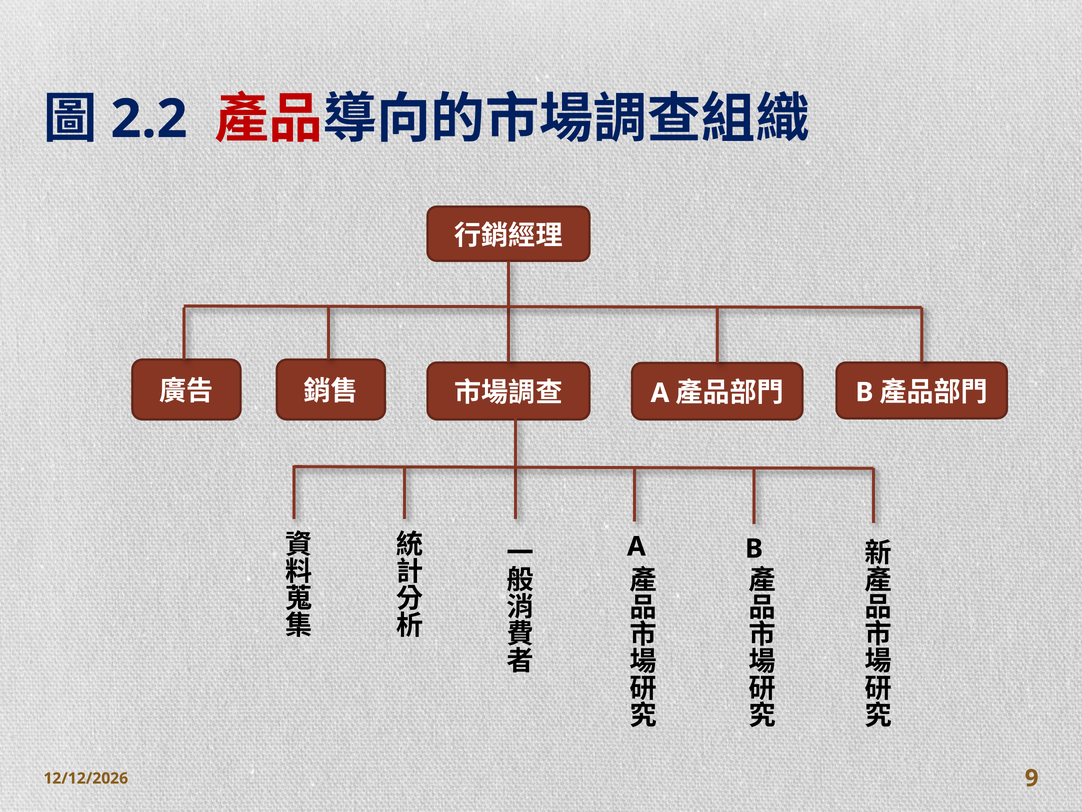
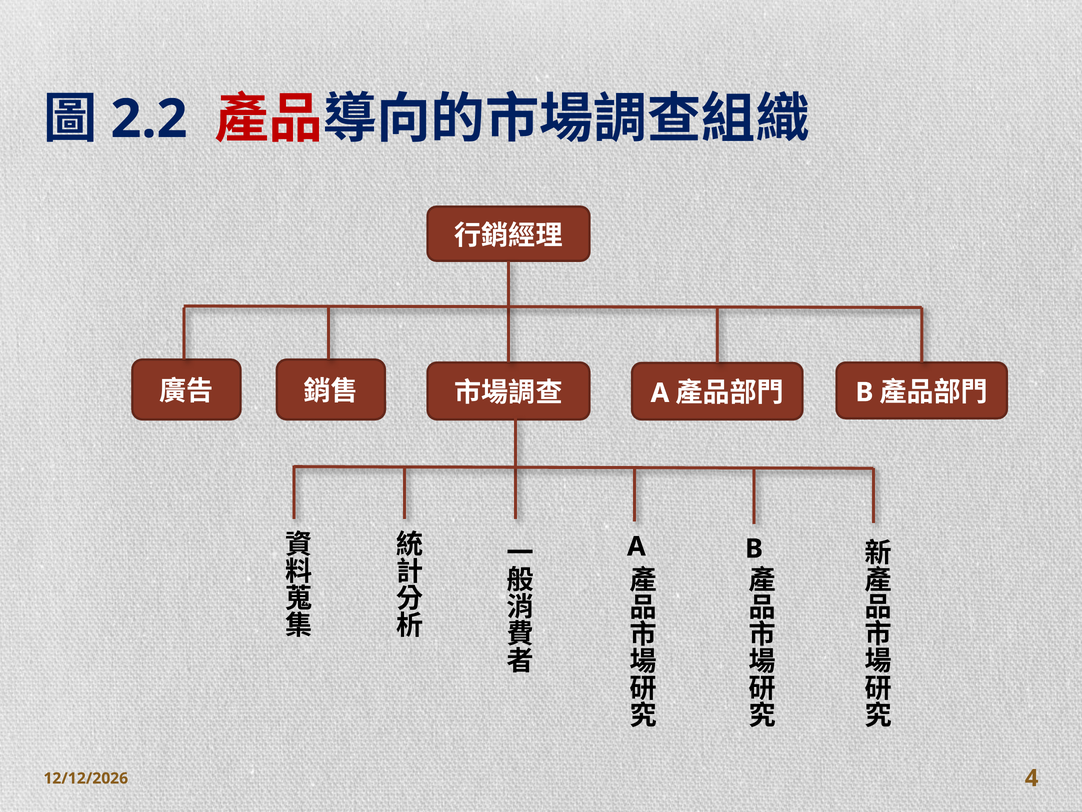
9: 9 -> 4 (1032, 778)
